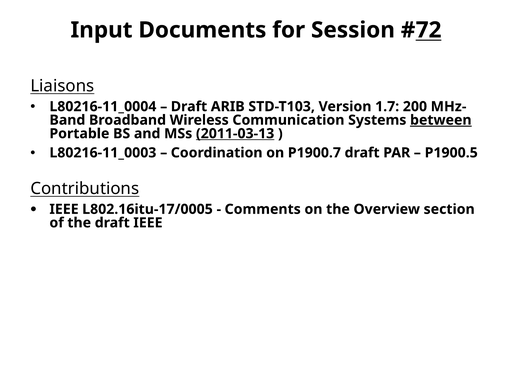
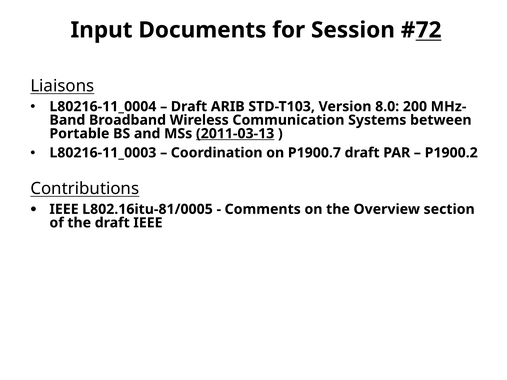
1.7: 1.7 -> 8.0 (387, 107)
between underline: present -> none (441, 120)
P1900.5: P1900.5 -> P1900.2 (451, 153)
L802.16itu-17/0005: L802.16itu-17/0005 -> L802.16itu-81/0005 (147, 209)
